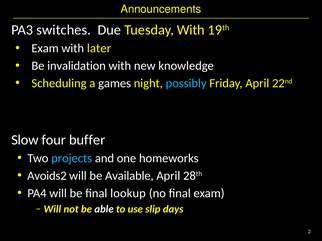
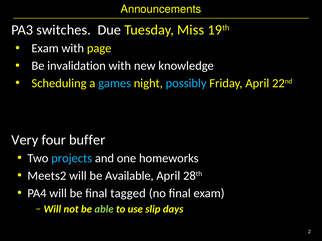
Tuesday With: With -> Miss (191, 30)
later: later -> page (99, 48)
games colour: white -> light blue (115, 83)
Slow: Slow -> Very (25, 140)
Avoids2: Avoids2 -> Meets2 (47, 176)
lookup: lookup -> tagged (128, 194)
able colour: white -> light green (104, 210)
